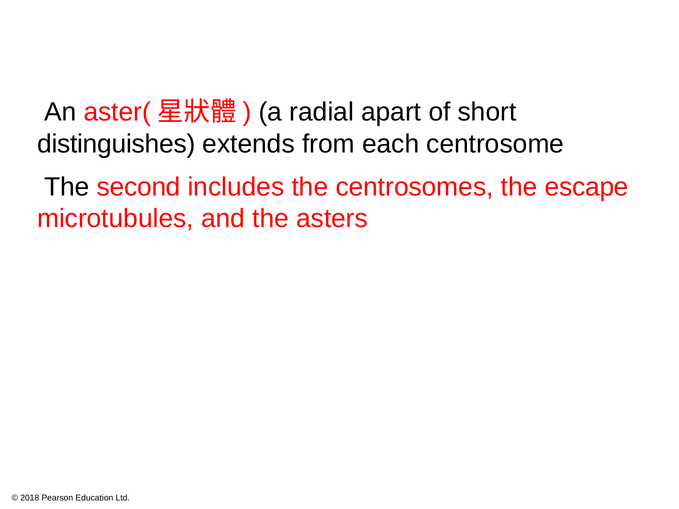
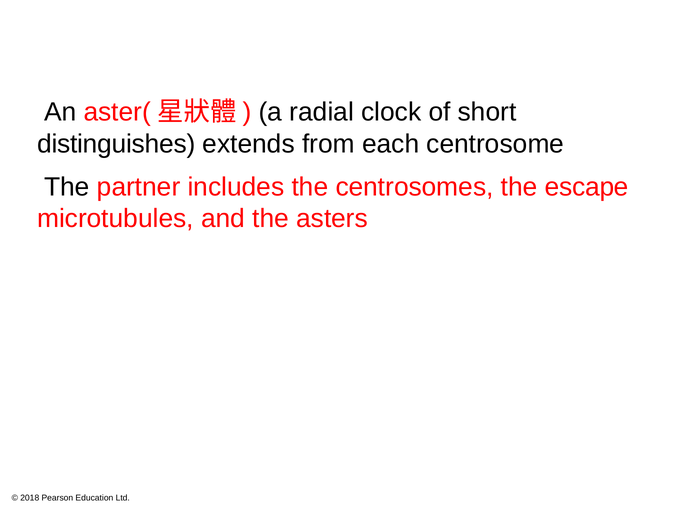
apart: apart -> clock (391, 112)
second: second -> partner (139, 187)
